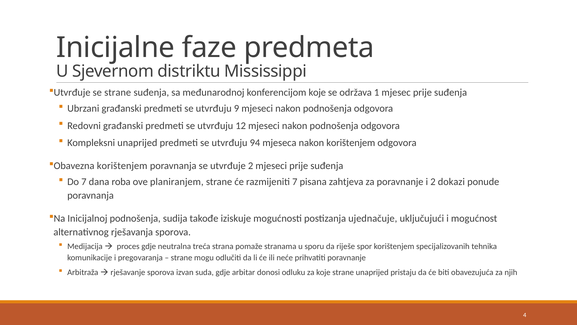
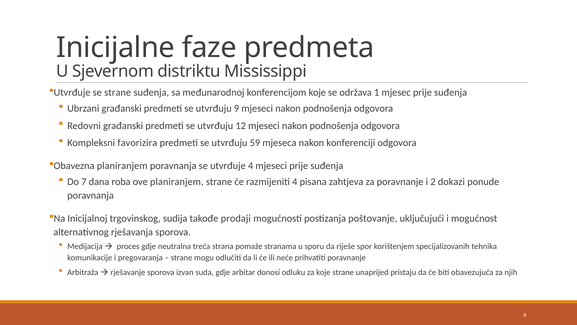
Kompleksni unaprijed: unaprijed -> favorizira (137, 143)
94: 94 -> 59 (255, 143)
nakon korištenjem: korištenjem -> konferenciji (351, 143)
korištenjem: korištenjem -> planiranjem (122, 166)
utvrđuje 2: 2 -> 4 (251, 166)
razmijeniti 7: 7 -> 4 (295, 182)
Inicijalnoj podnošenja: podnošenja -> trgovinskog (135, 218)
iziskuje: iziskuje -> prodaji (236, 218)
ujednačuje: ujednačuje -> poštovanje (373, 218)
